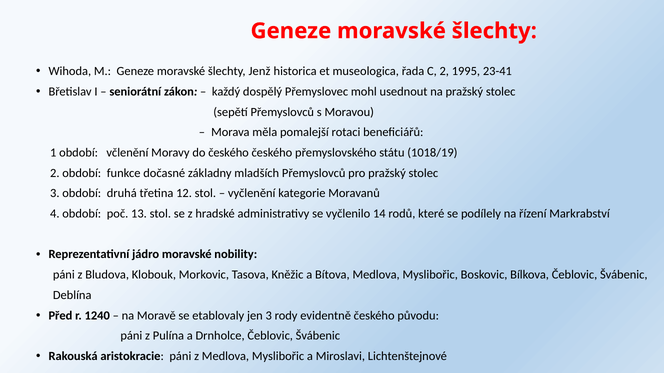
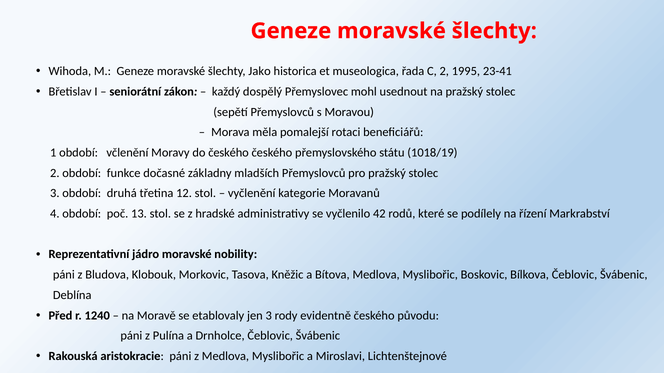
Jenž: Jenž -> Jako (260, 71)
14: 14 -> 42 (379, 214)
